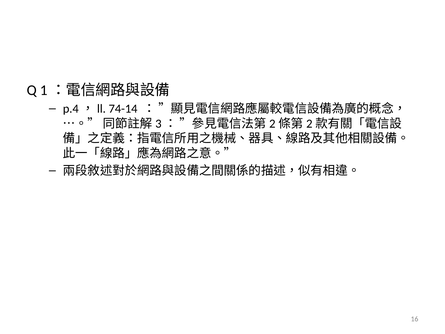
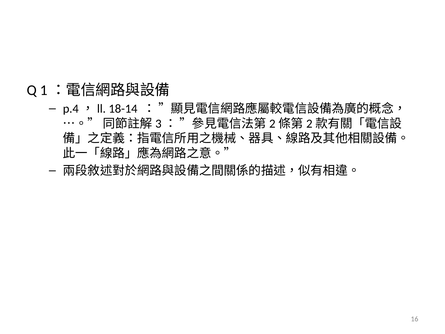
74-14: 74-14 -> 18-14 (123, 109)
